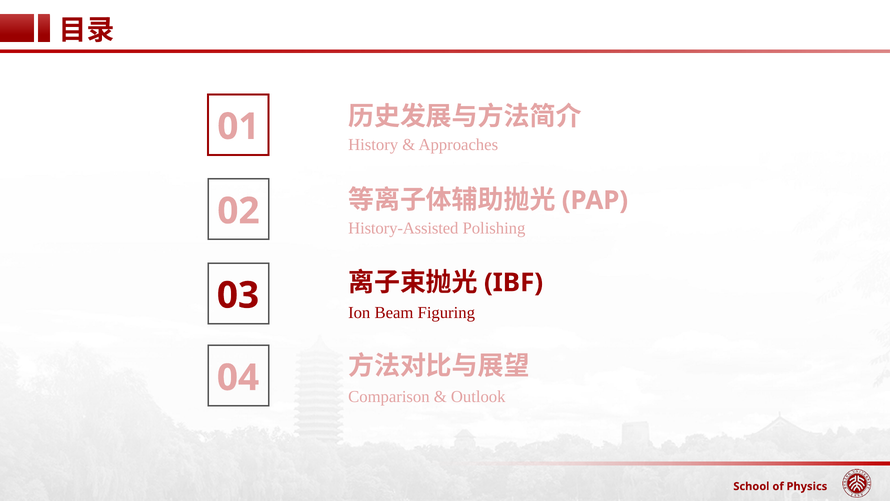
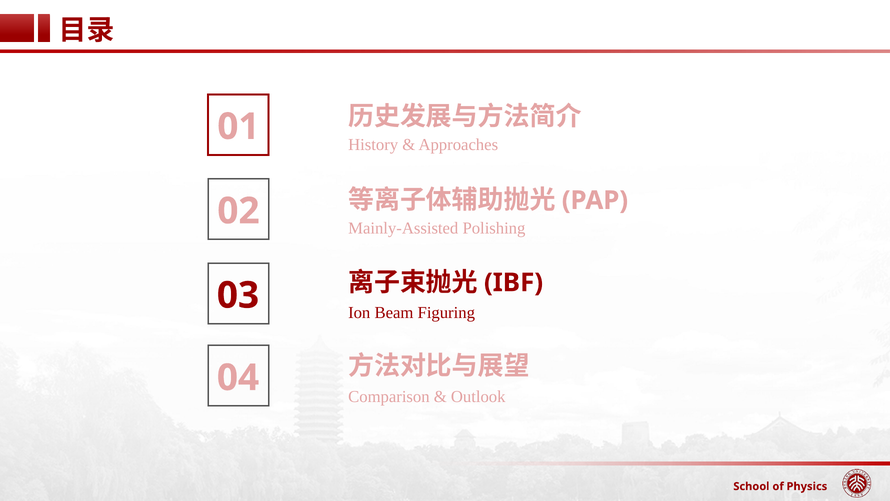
History-Assisted: History-Assisted -> Mainly-Assisted (403, 228)
